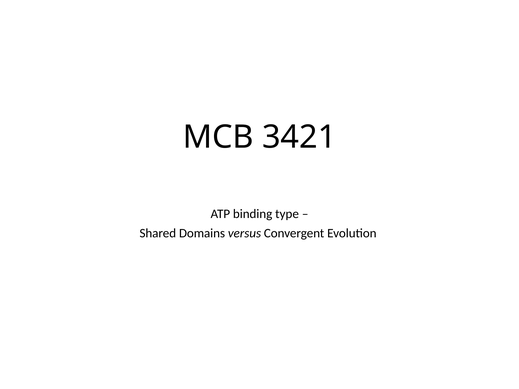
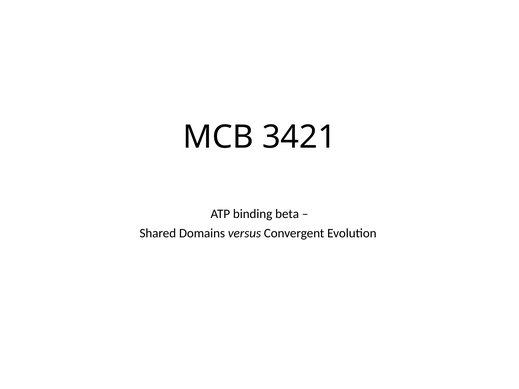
type: type -> beta (287, 214)
